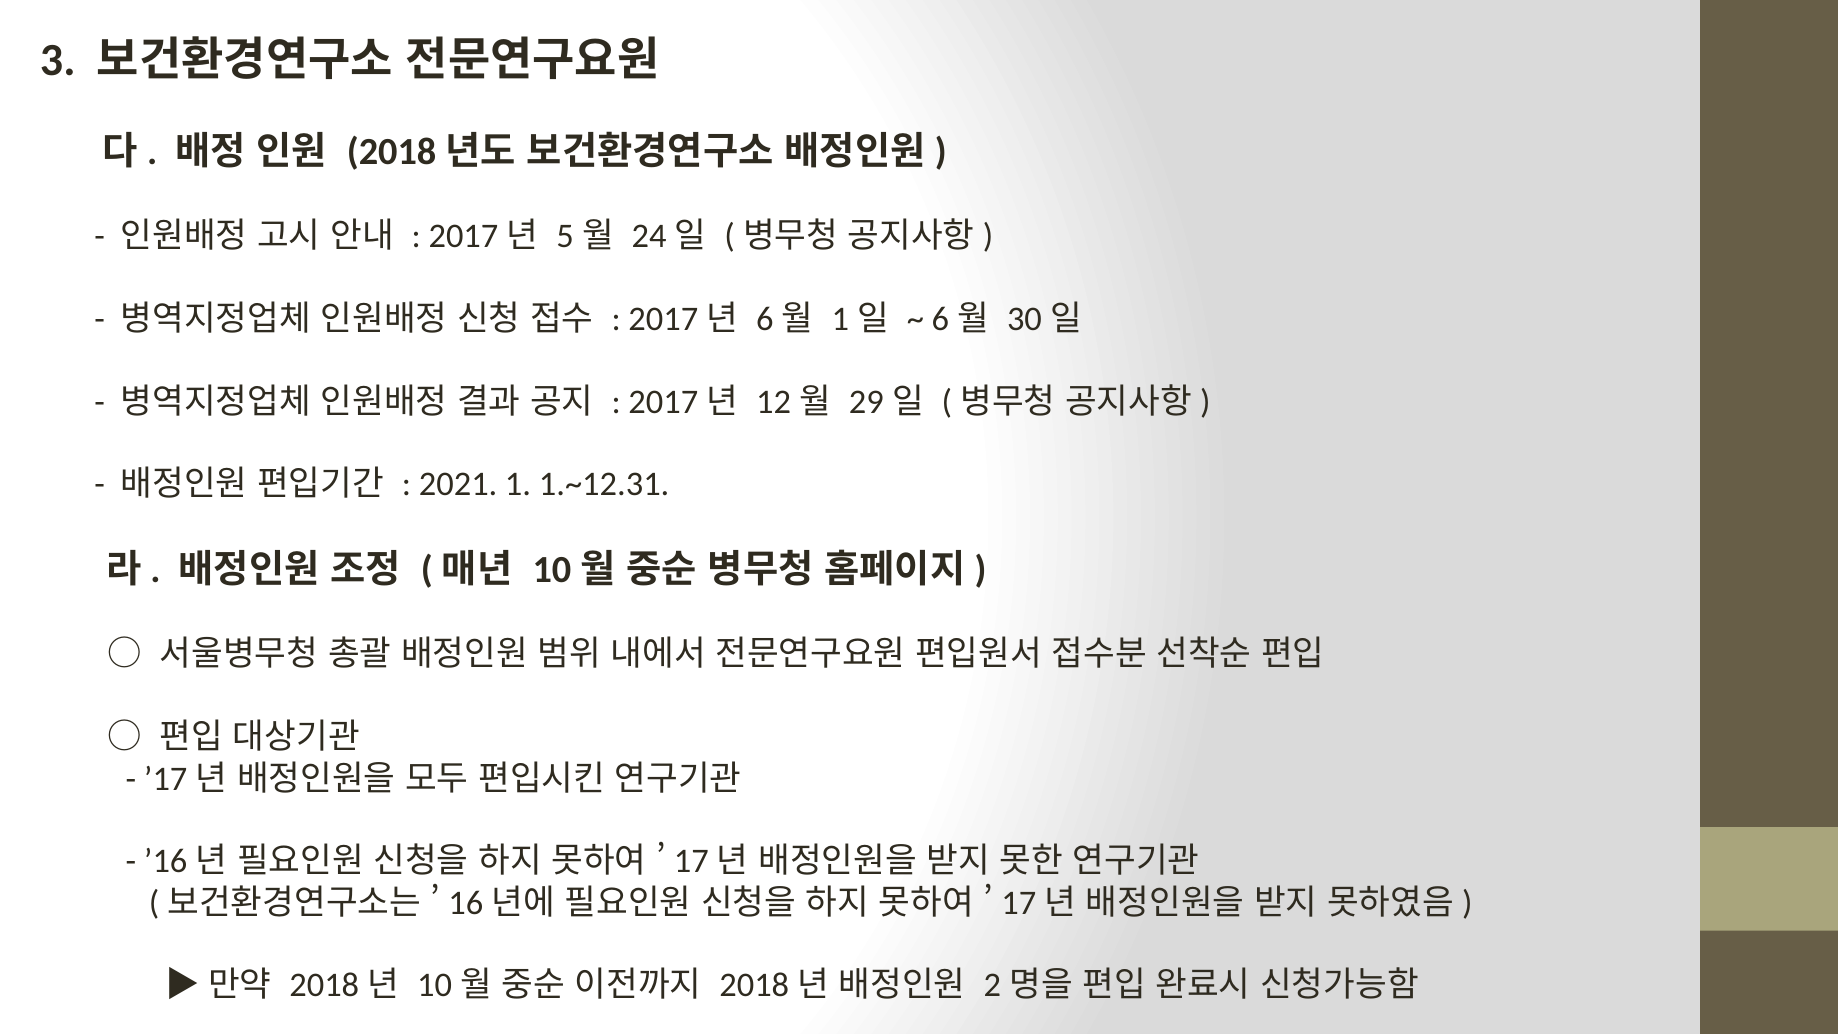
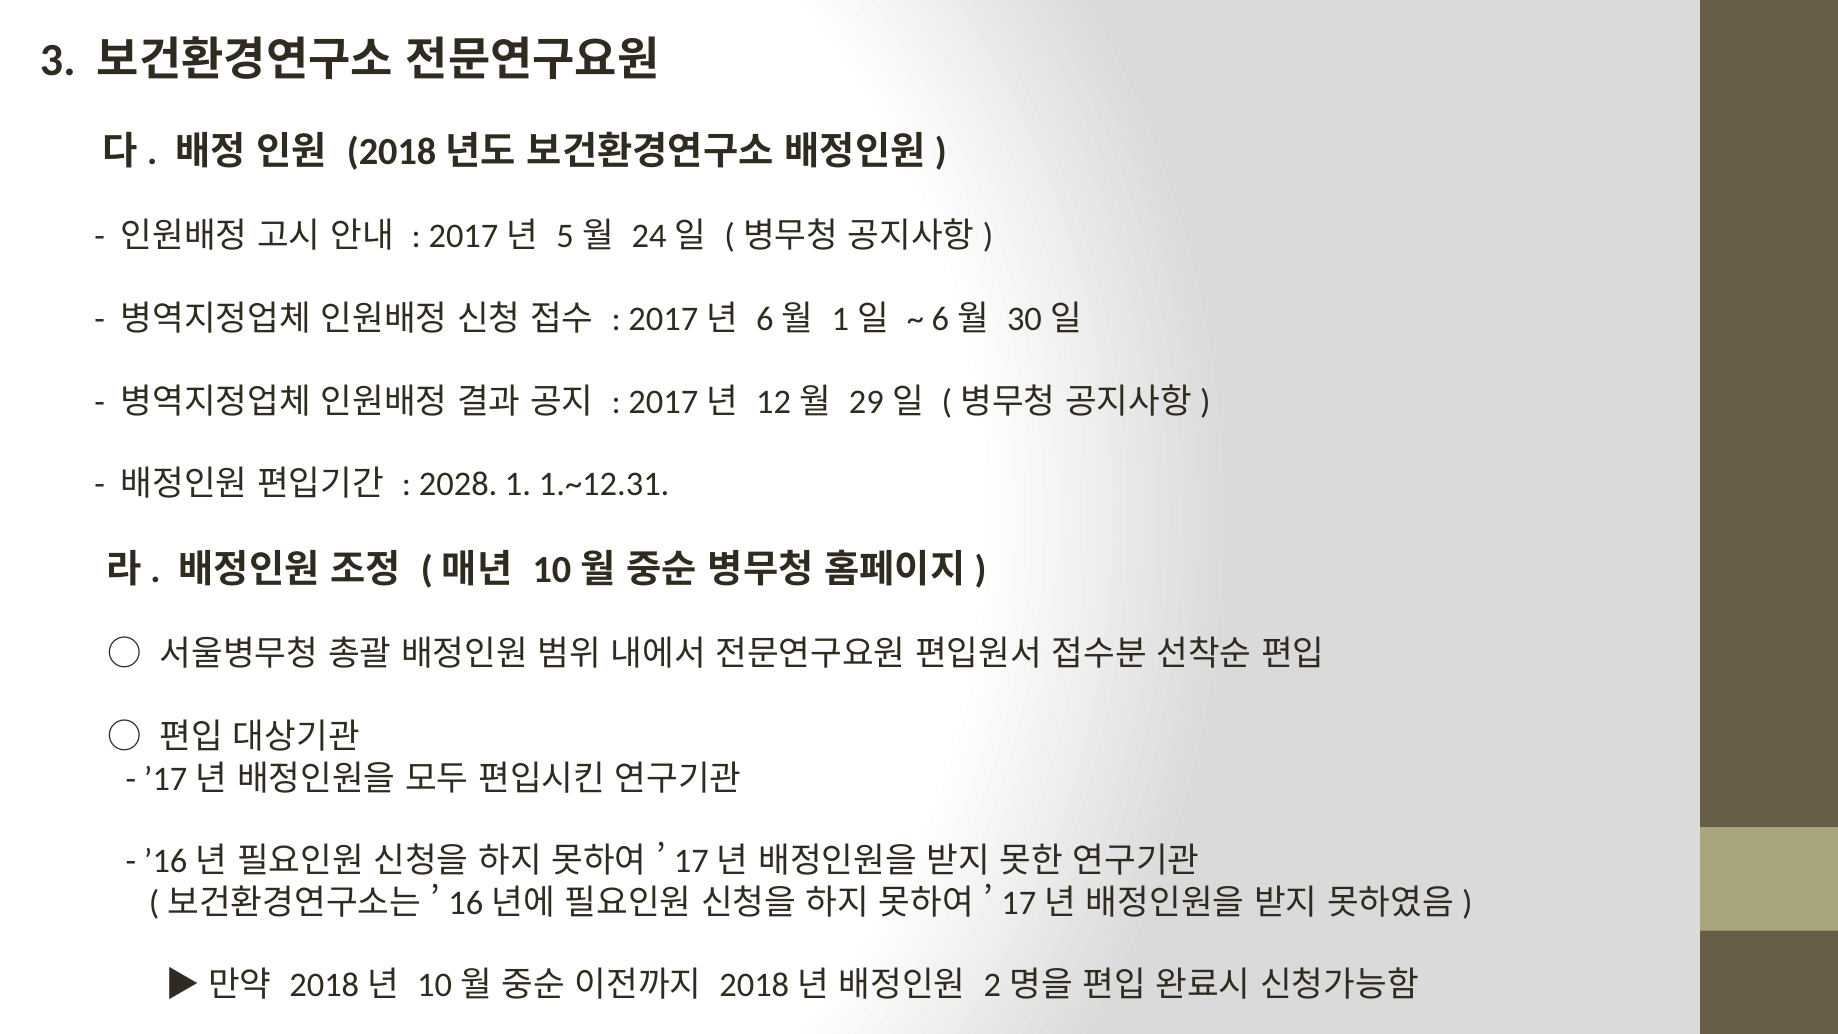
2021: 2021 -> 2028 (458, 484)
